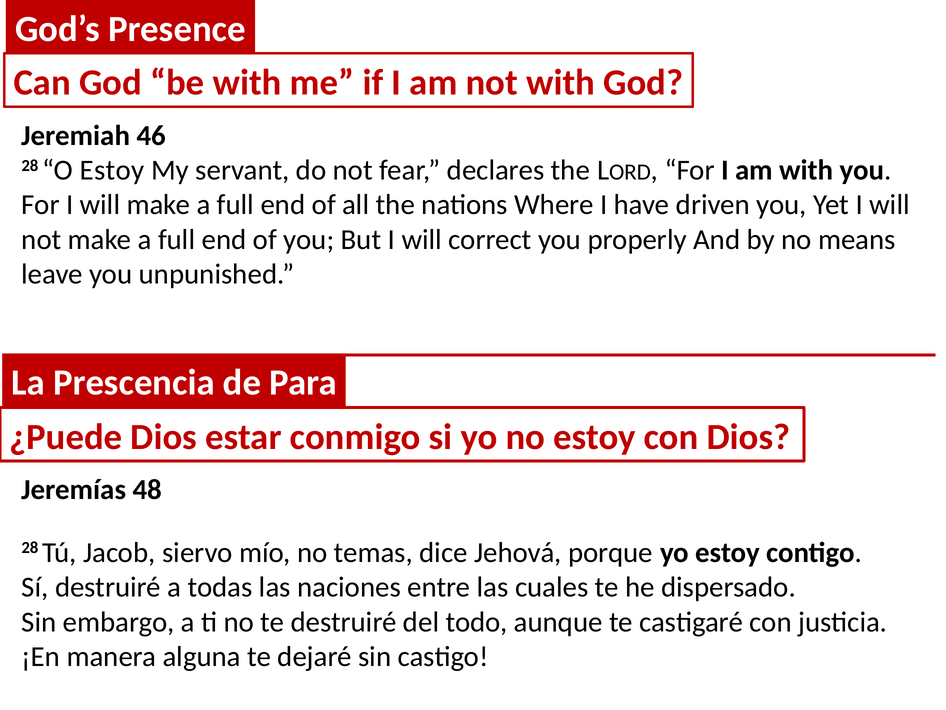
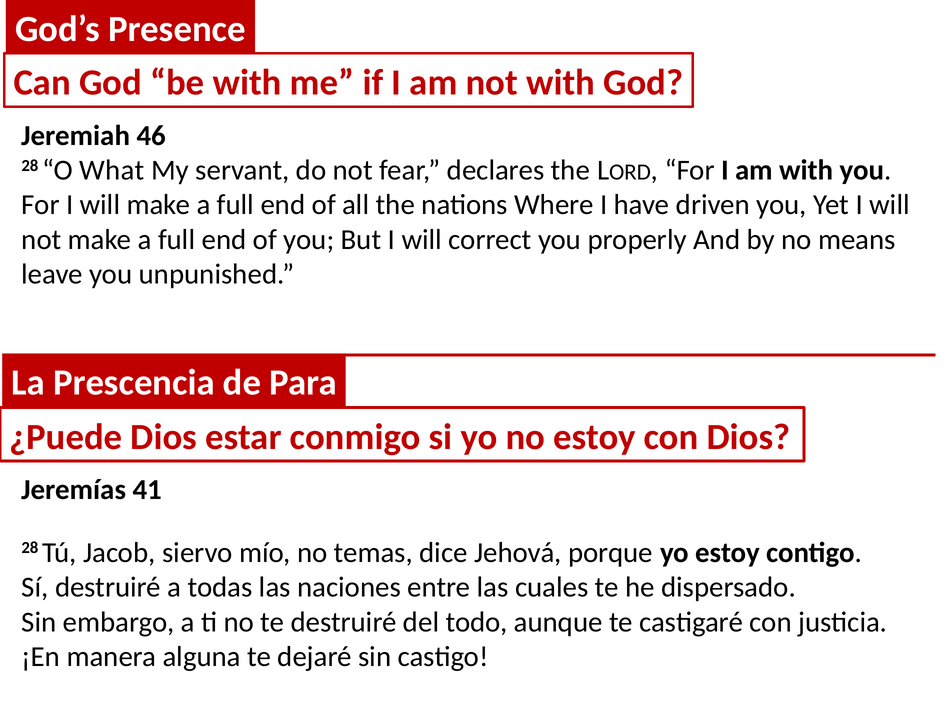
O Estoy: Estoy -> What (112, 170)
48: 48 -> 41 (147, 489)
